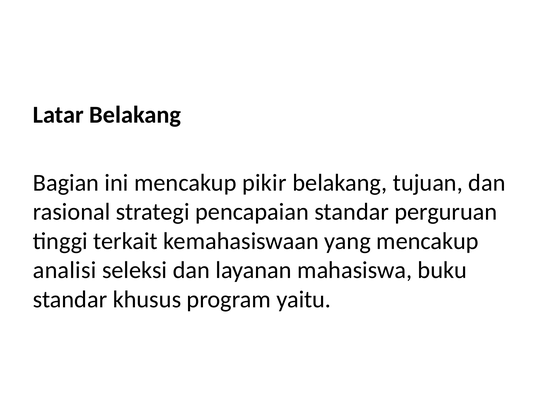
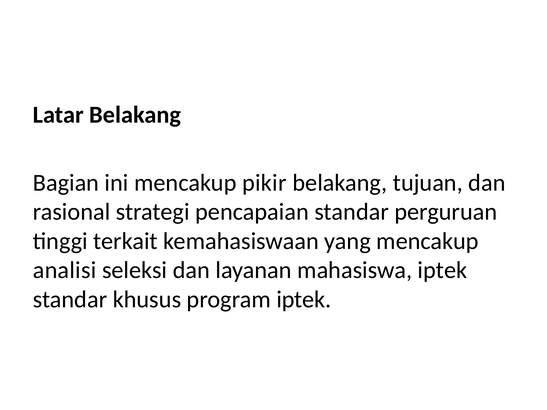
mahasiswa buku: buku -> iptek (442, 270)
program yaitu: yaitu -> iptek (304, 300)
